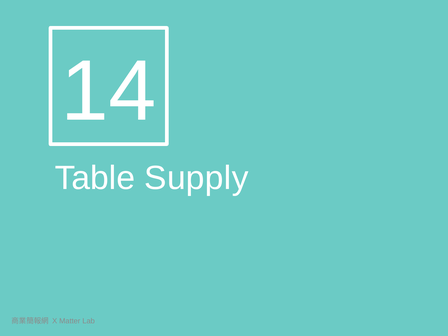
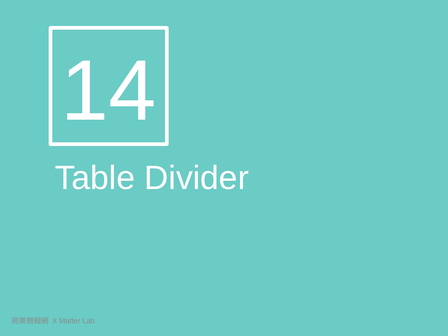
Supply: Supply -> Divider (197, 178)
